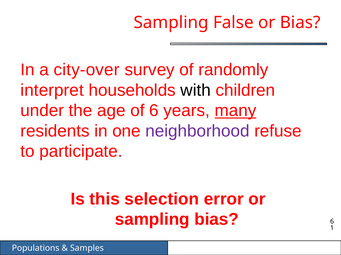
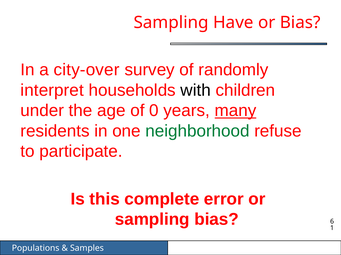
False: False -> Have (233, 23)
of 6: 6 -> 0 (154, 111)
neighborhood colour: purple -> green (198, 131)
selection: selection -> complete (162, 200)
